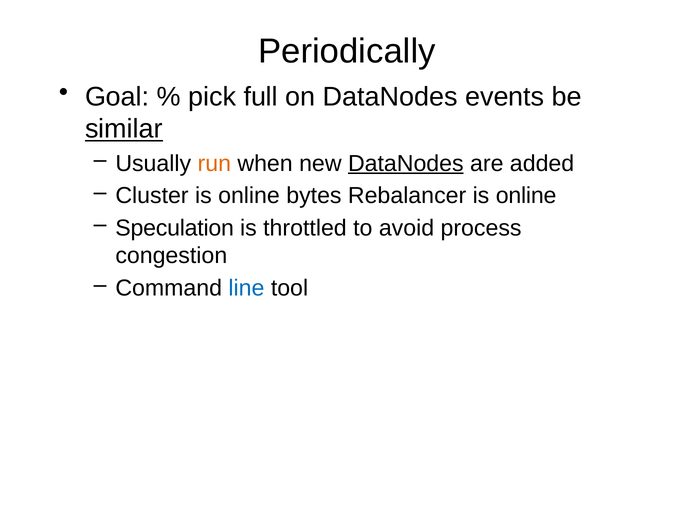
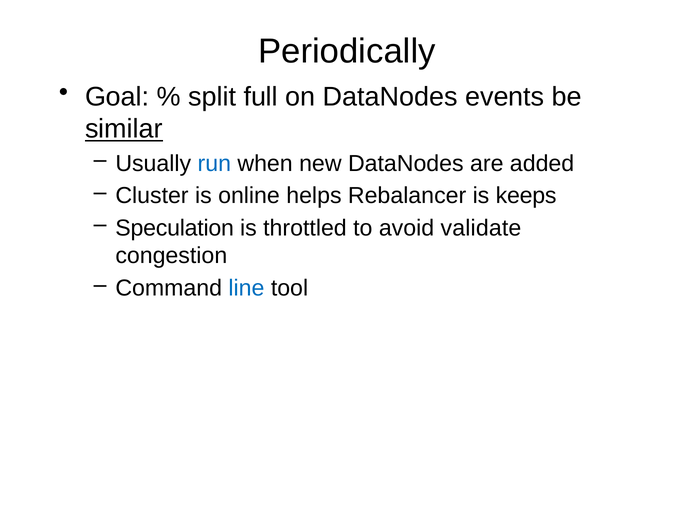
pick: pick -> split (212, 97)
run colour: orange -> blue (214, 164)
DataNodes underline: present -> none (406, 164)
bytes: bytes -> helps (314, 196)
Rebalancer is online: online -> keeps (526, 196)
process: process -> validate (481, 228)
